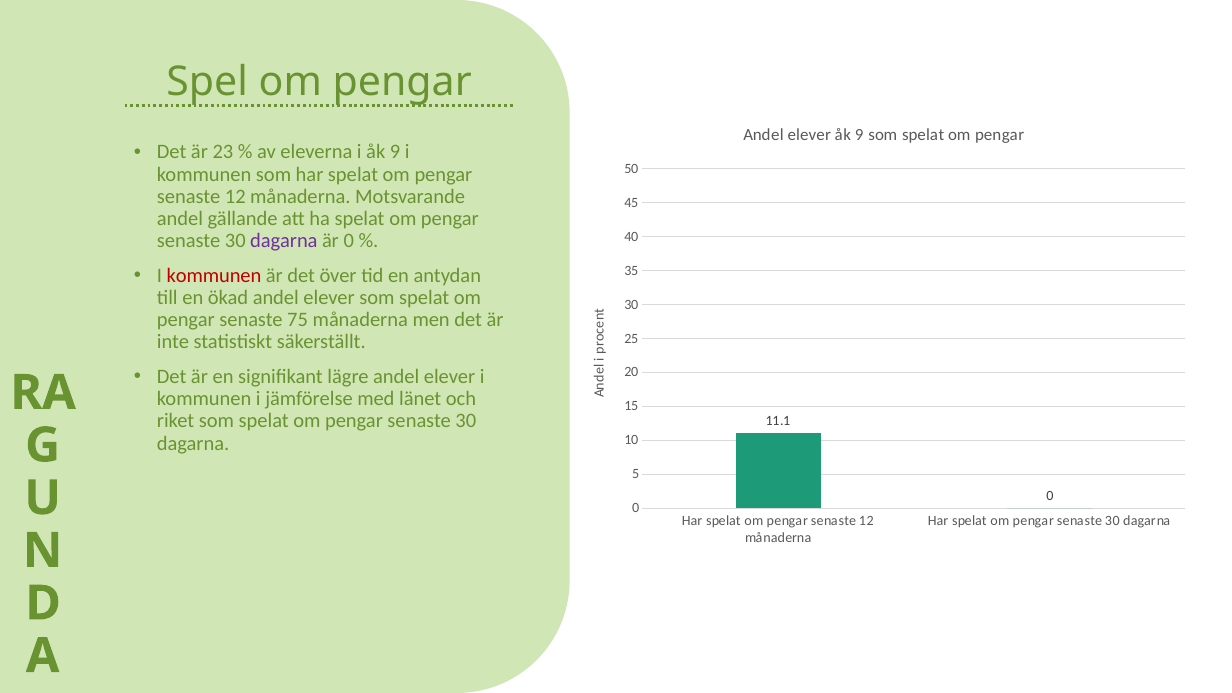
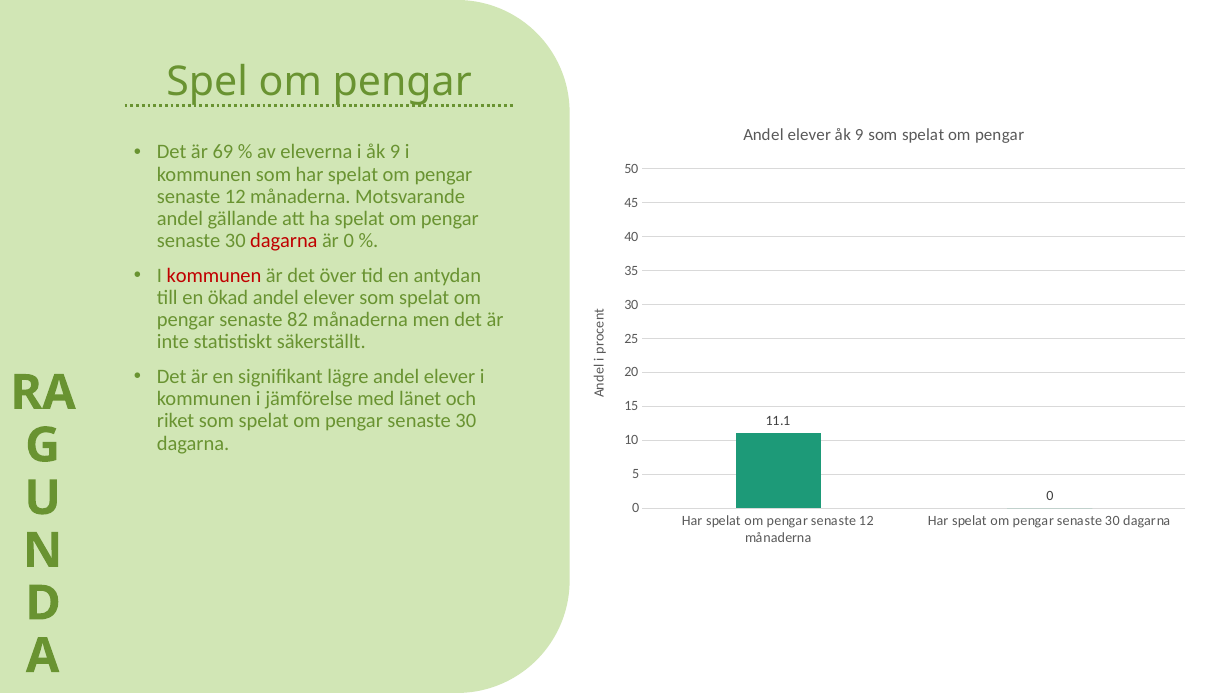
23: 23 -> 69 (223, 152)
dagarna colour: purple -> red (284, 241)
75: 75 -> 82 (298, 320)
